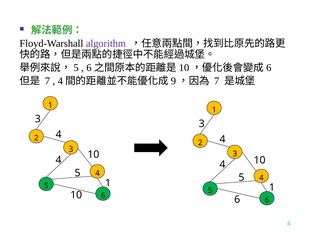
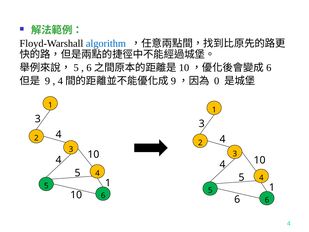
algorithm colour: purple -> blue (106, 43)
7: 7 -> 9 (47, 81)
7: 7 -> 0 (217, 81)
